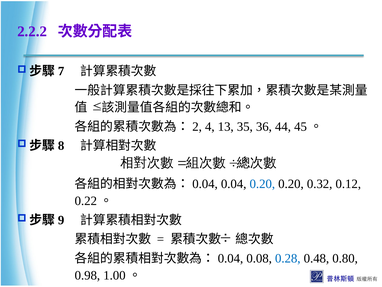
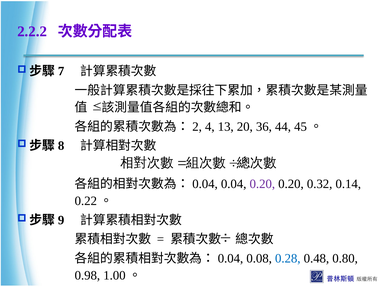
35: 35 -> 20 (245, 126)
0.20 colour: blue -> purple (262, 184)
0.12: 0.12 -> 0.14 (348, 184)
